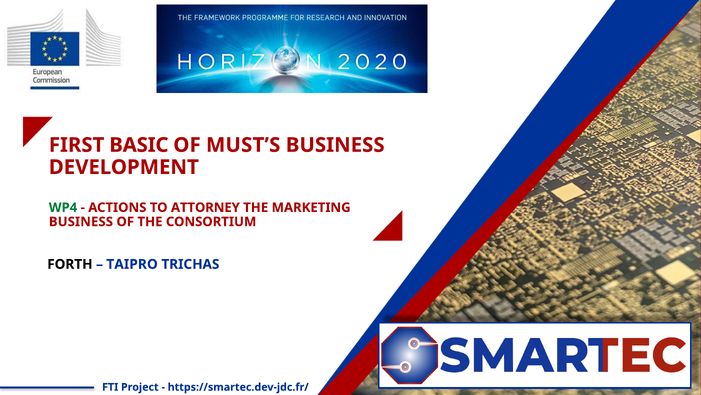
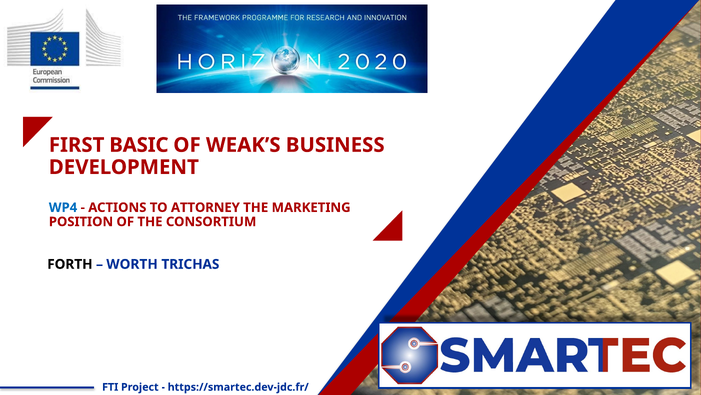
MUST’S: MUST’S -> WEAK’S (243, 145)
WP4 colour: green -> blue (63, 207)
BUSINESS: BUSINESS -> POSITION (81, 221)
TAIPRO: TAIPRO -> WORTH (132, 264)
